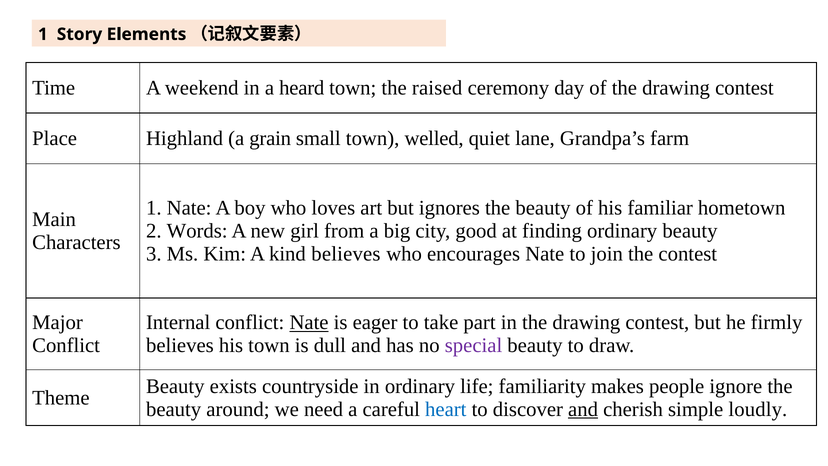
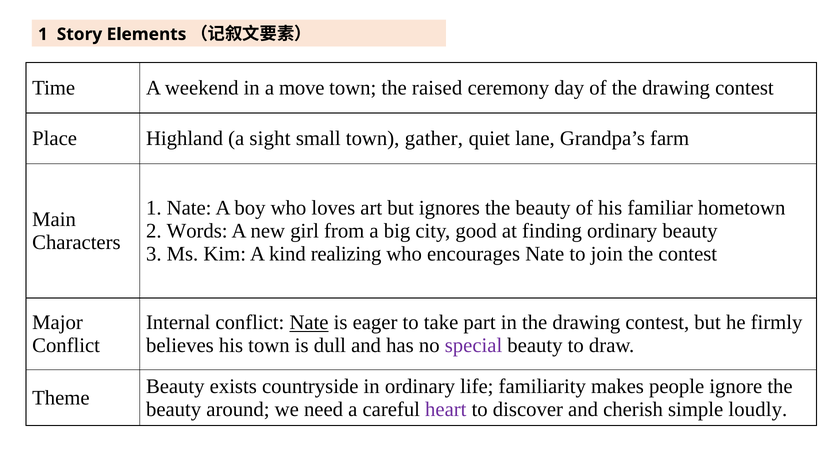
heard: heard -> move (302, 88)
grain: grain -> sight (270, 138)
welled: welled -> gather (434, 138)
kind believes: believes -> realizing (346, 254)
heart colour: blue -> purple (446, 409)
and underline: present -> none (583, 409)
